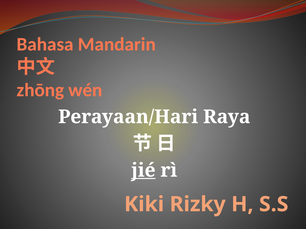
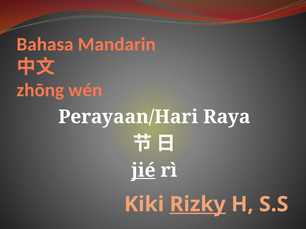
Rizky underline: none -> present (198, 205)
